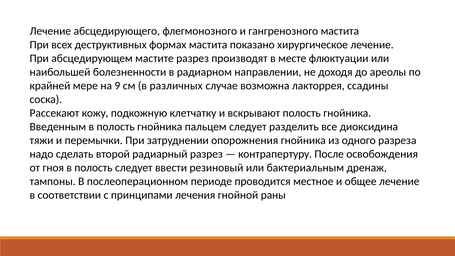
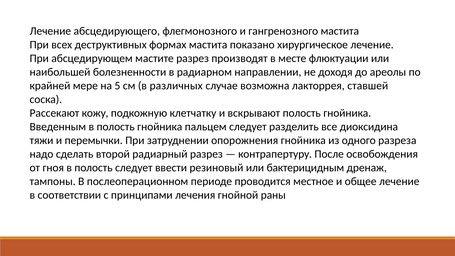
9: 9 -> 5 (117, 86)
ссадины: ссадины -> ставшей (368, 86)
бактериальным: бактериальным -> бактерицидным (305, 168)
